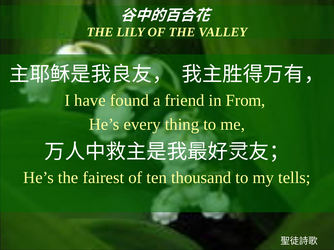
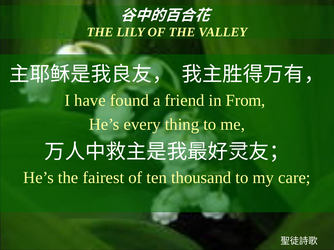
tells: tells -> care (294, 178)
